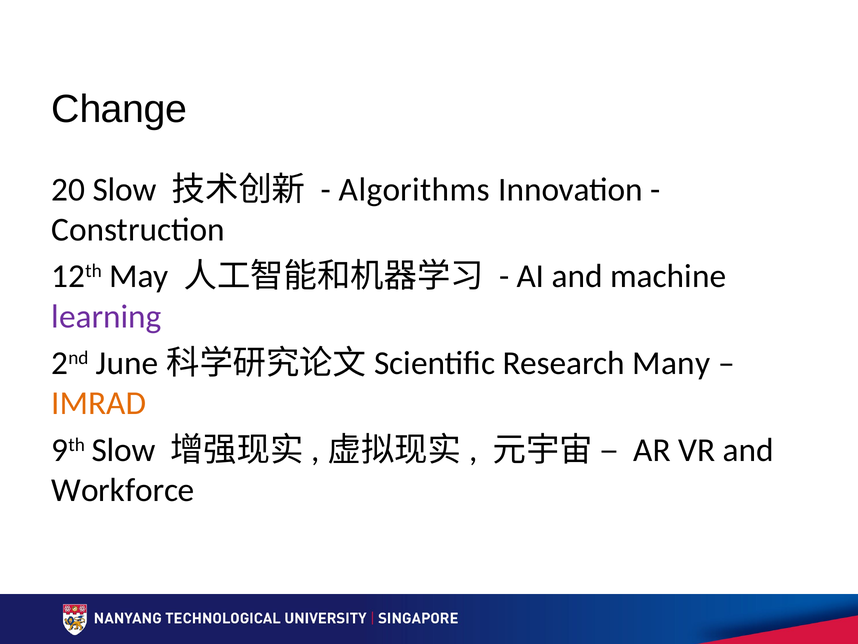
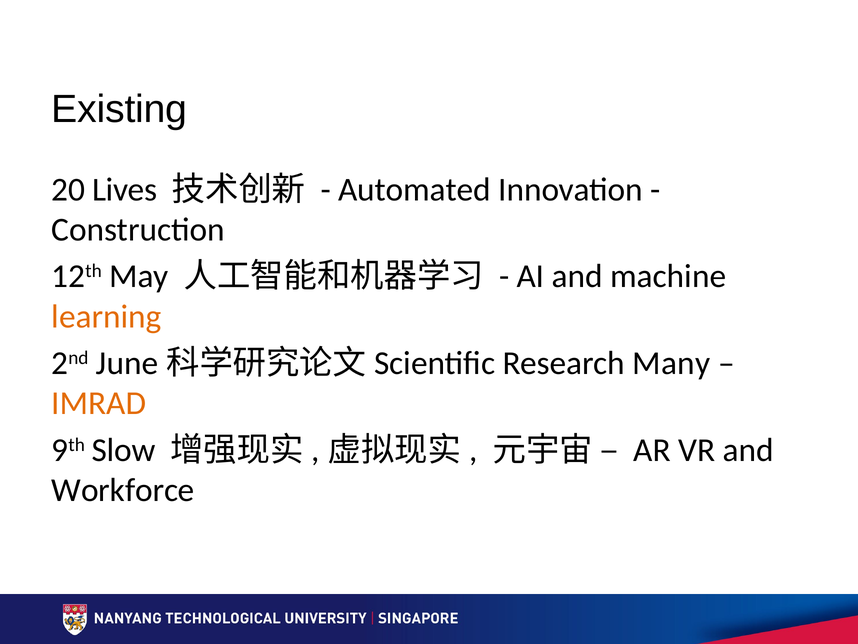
Change: Change -> Existing (119, 109)
20 Slow: Slow -> Lives (125, 189)
Algorithms: Algorithms -> Automated (415, 189)
learning colour: purple -> orange (106, 316)
